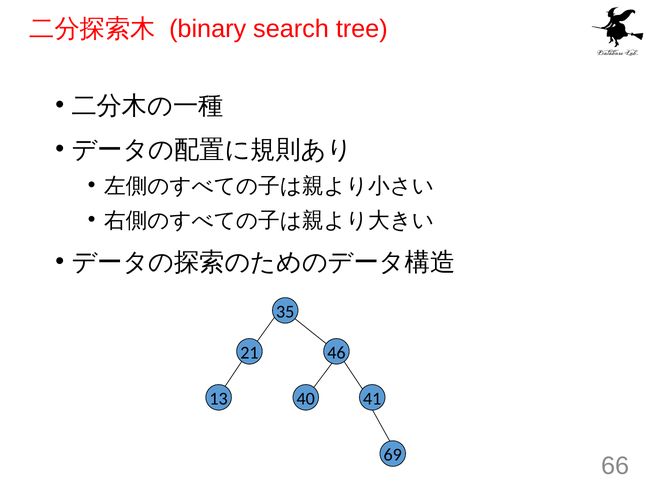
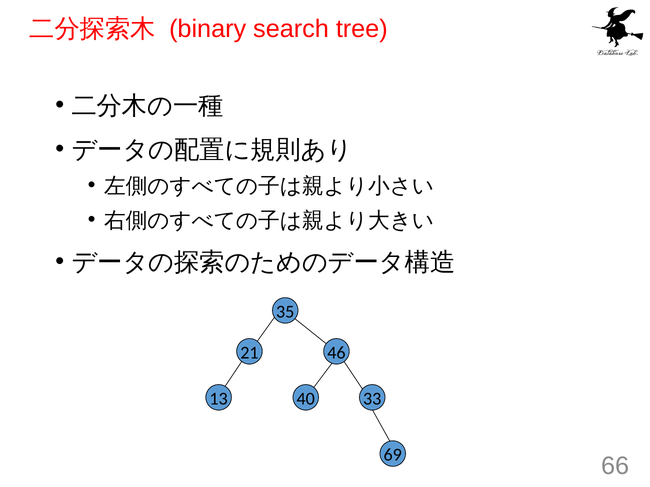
41: 41 -> 33 (372, 399)
